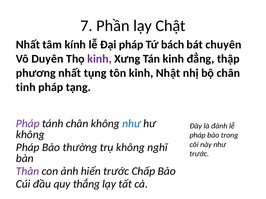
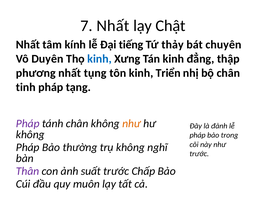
7 Phần: Phần -> Nhất (113, 26)
Đại pháp: pháp -> tiếng (131, 45)
bách: bách -> thảy (173, 45)
kinh colour: purple -> blue (100, 59)
Nhật: Nhật -> Triển (168, 73)
như colour: blue -> orange (131, 124)
hiển: hiển -> suất (91, 172)
thắng: thắng -> muôn (86, 184)
